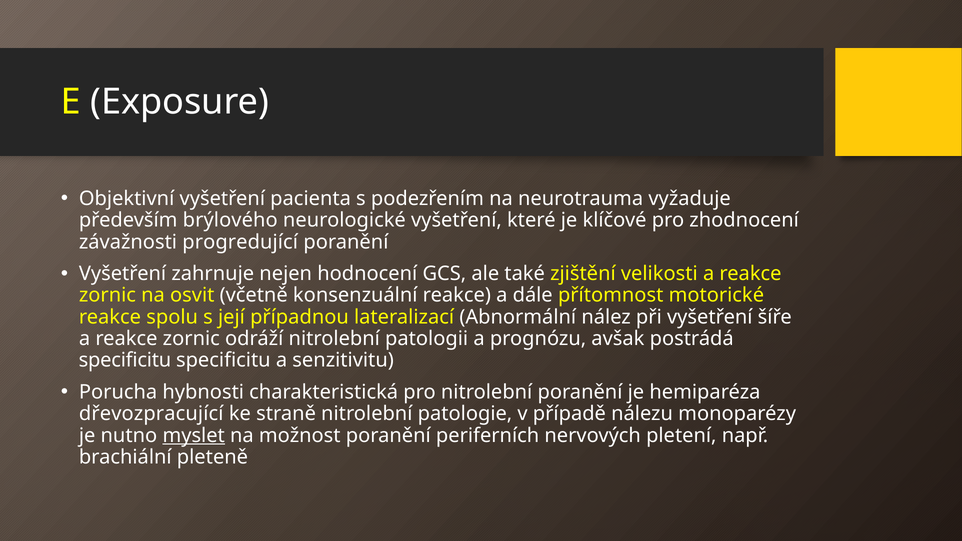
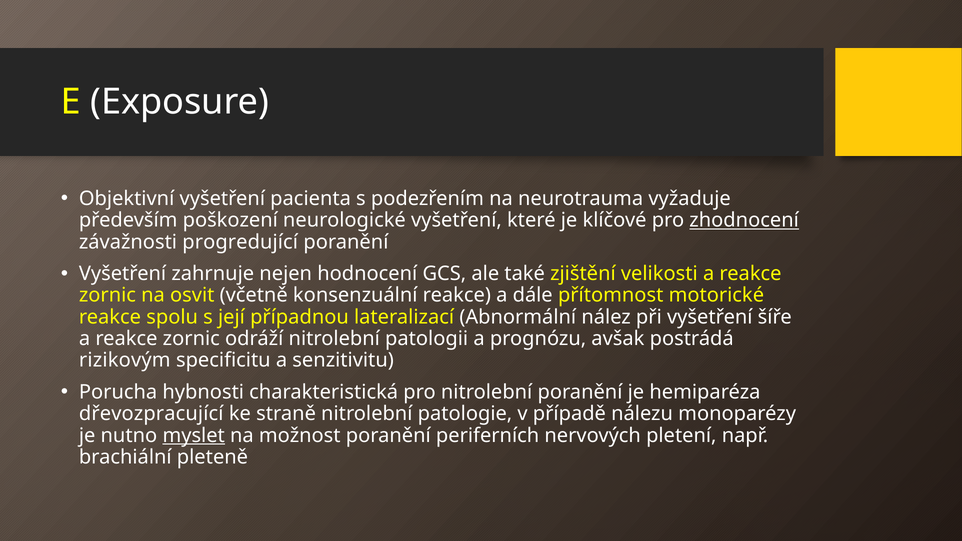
brýlového: brýlového -> poškození (230, 220)
zhodnocení underline: none -> present (744, 220)
specificitu: specificitu -> rizikovým (125, 360)
